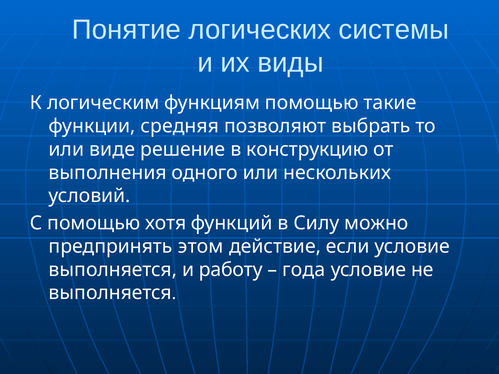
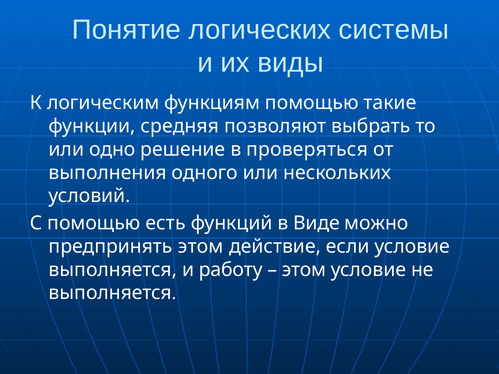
виде: виде -> одно (112, 149)
конструкцию: конструкцию -> проверяться (307, 149)
хотя: хотя -> есть (166, 223)
Силу: Силу -> Виде (317, 223)
года: года -> этом (304, 270)
